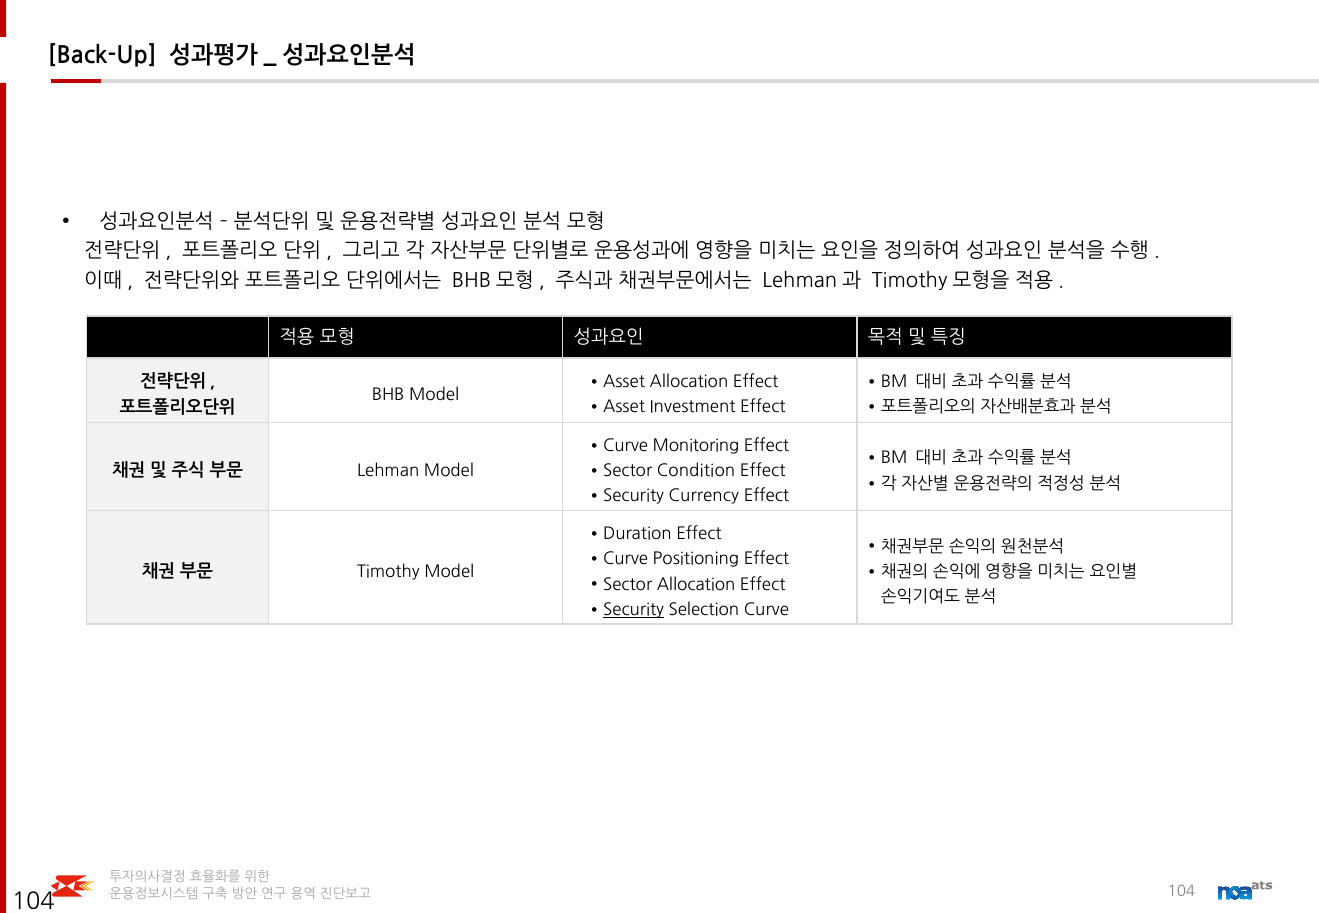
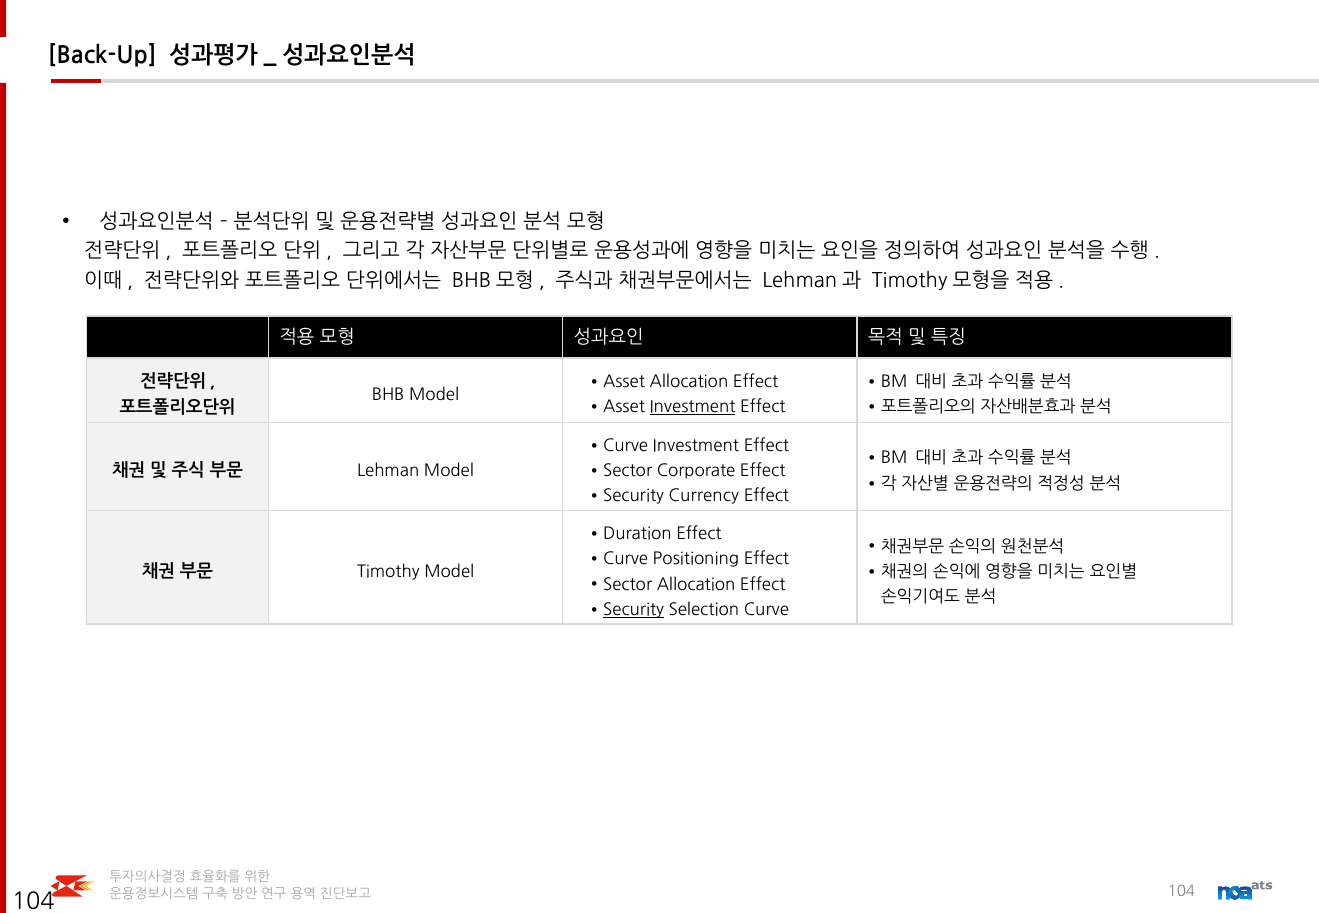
Investment underline: none -> present (693, 407)
Curve Monitoring: Monitoring -> Investment (696, 446)
Condition: Condition -> Corporate (696, 471)
